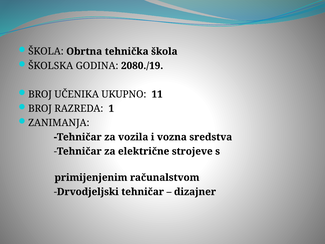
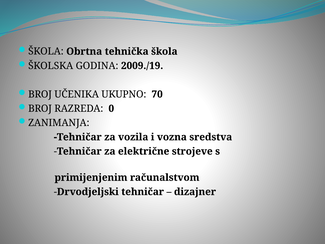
2080./19: 2080./19 -> 2009./19 (142, 66)
11: 11 -> 70 (157, 94)
1: 1 -> 0 (111, 108)
